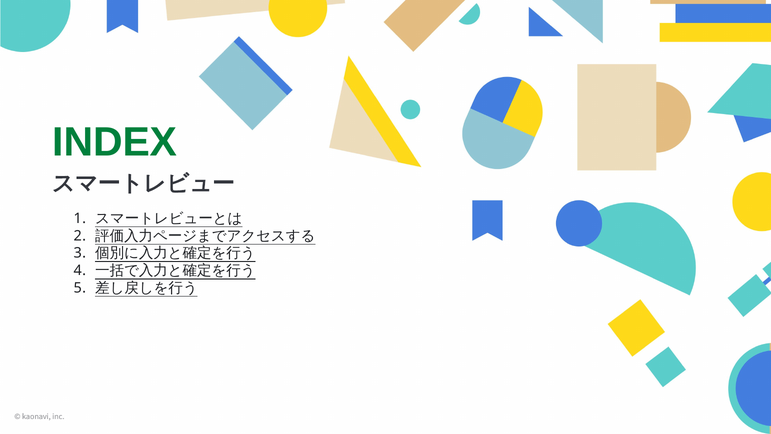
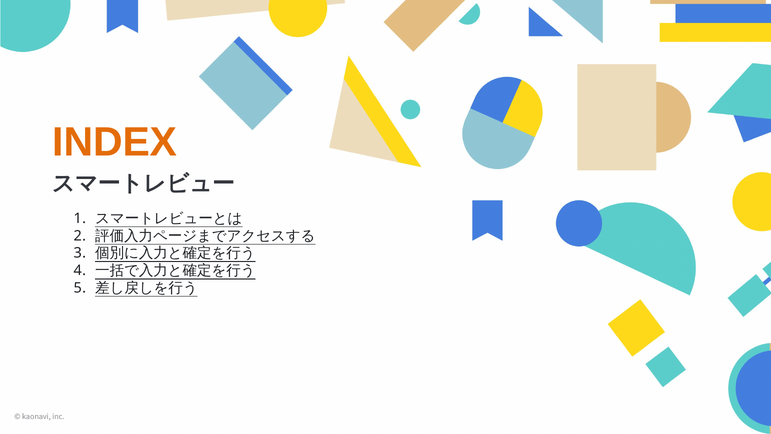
INDEX colour: green -> orange (115, 142)
